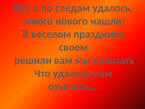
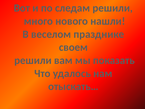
следам удалось: удалось -> решили (113, 8)
